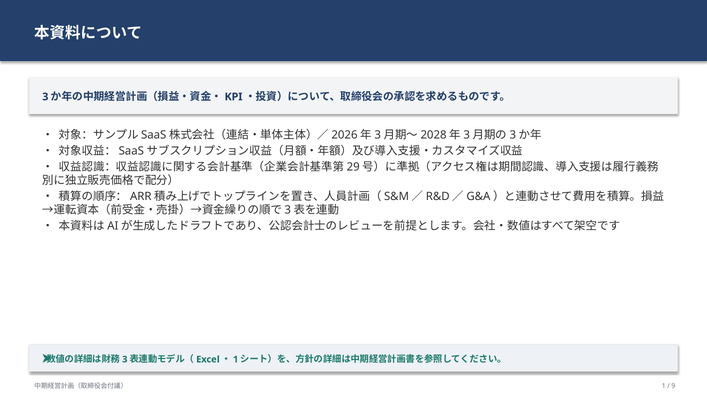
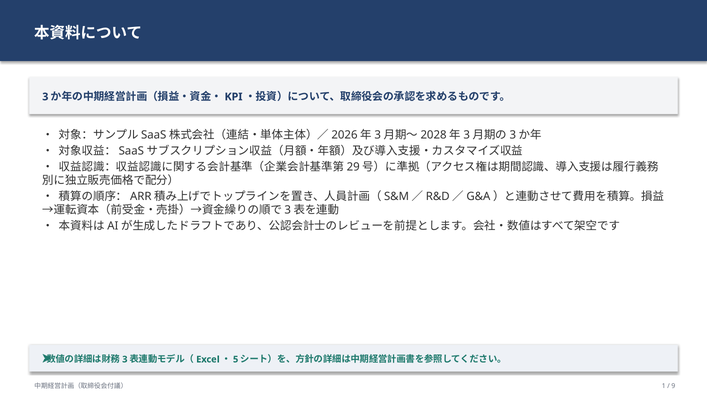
1: 1 -> 5 (236, 359)
